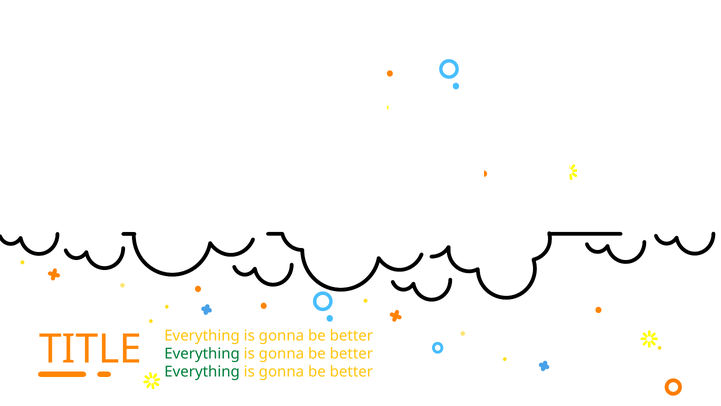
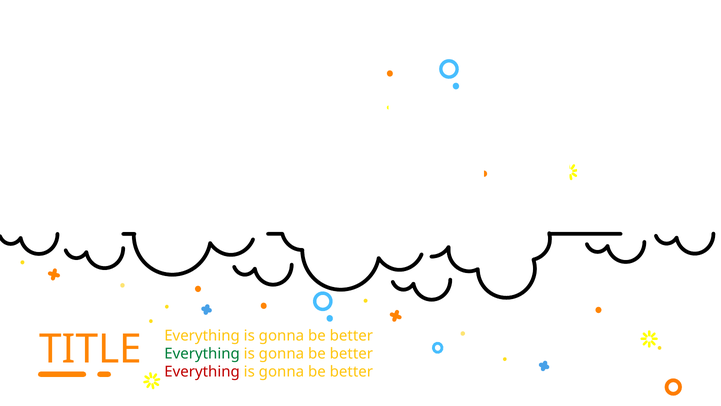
Everything colour: green -> red (202, 371)
